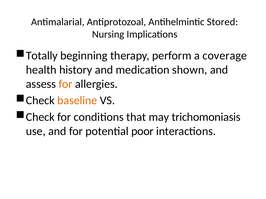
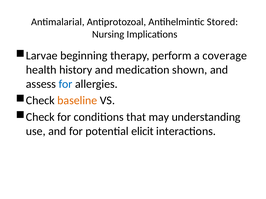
Totally: Totally -> Larvae (42, 56)
for colour: orange -> blue (66, 84)
trichomoniasis: trichomoniasis -> understanding (206, 117)
poor: poor -> elicit (142, 131)
